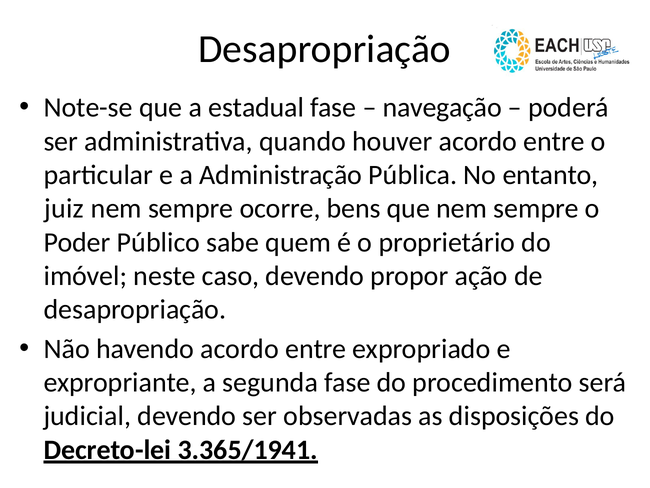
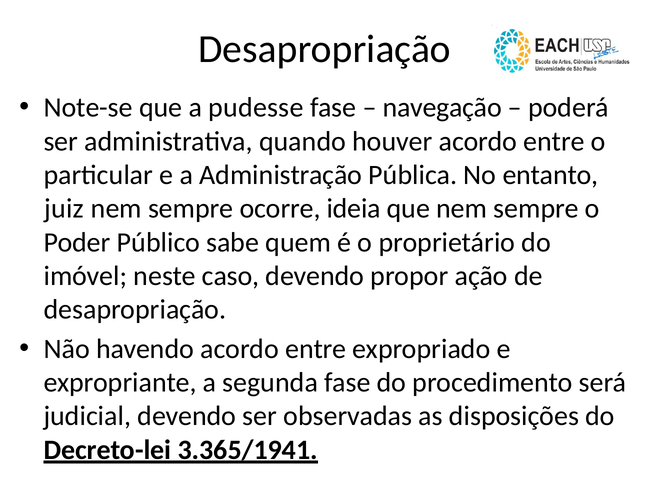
estadual: estadual -> pudesse (256, 108)
bens: bens -> ideia (354, 208)
